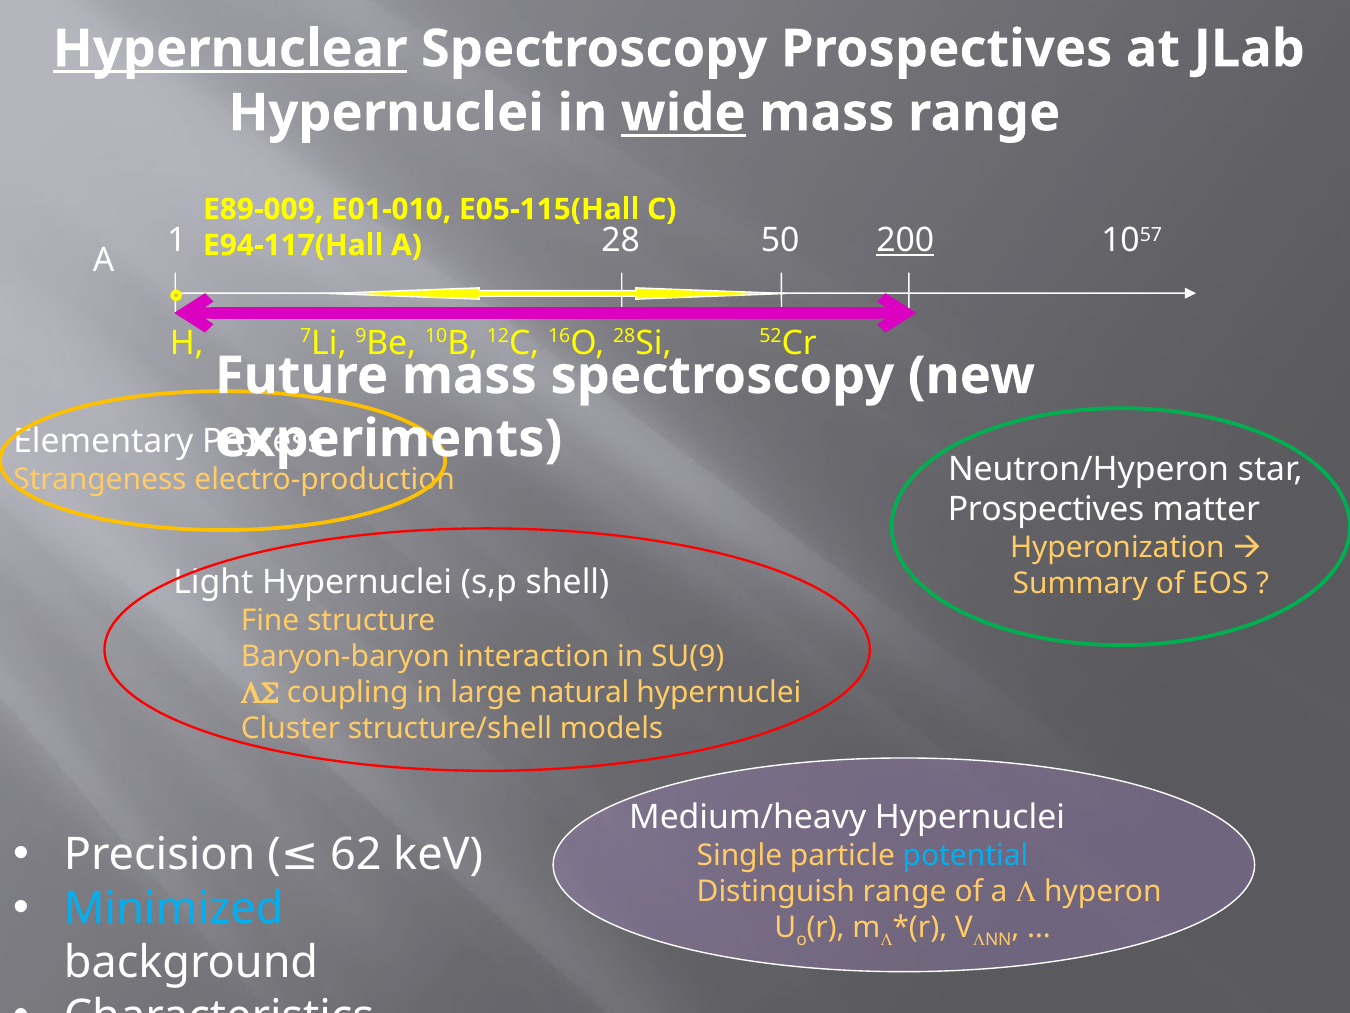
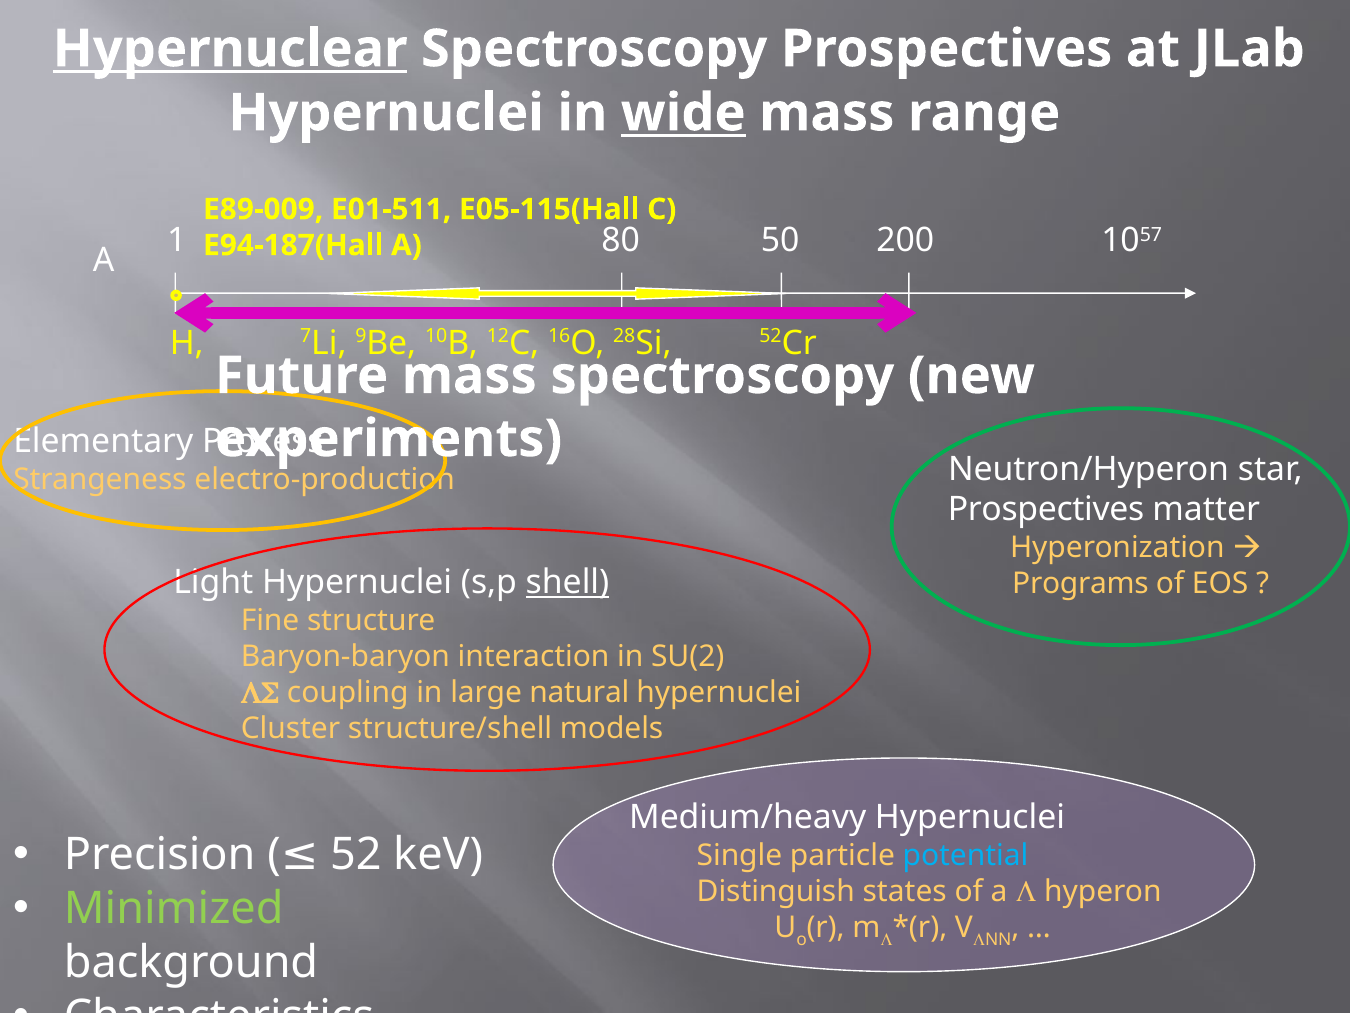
E01-010: E01-010 -> E01-511 (391, 209)
28: 28 -> 80 (621, 240)
200 underline: present -> none (905, 240)
E94-117(Hall: E94-117(Hall -> E94-187(Hall (293, 245)
shell underline: none -> present (568, 582)
Summary: Summary -> Programs (1080, 583)
SU(9: SU(9 -> SU(2 (688, 656)
62: 62 -> 52 (356, 854)
Distinguish range: range -> states (905, 891)
Minimized colour: light blue -> light green (174, 908)
